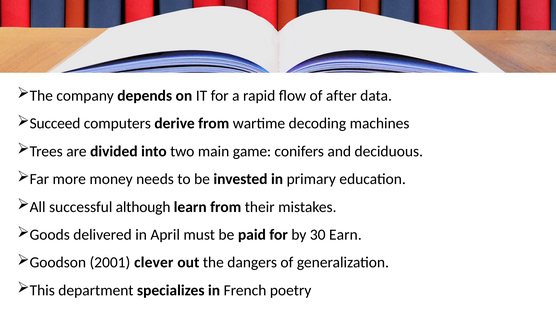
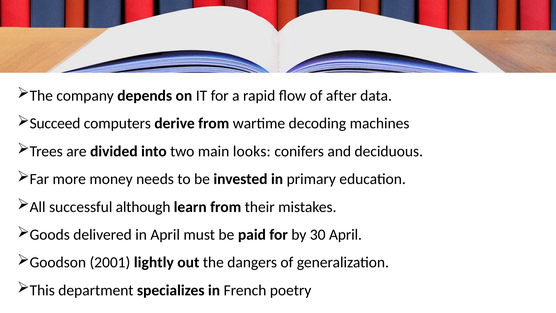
game: game -> looks (252, 151)
30 Earn: Earn -> April (346, 235)
clever: clever -> lightly (154, 262)
